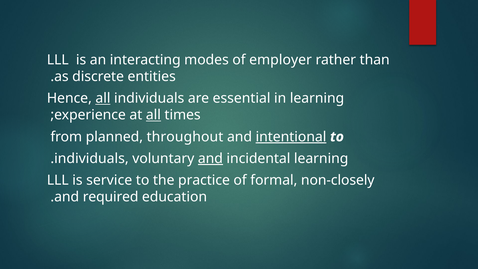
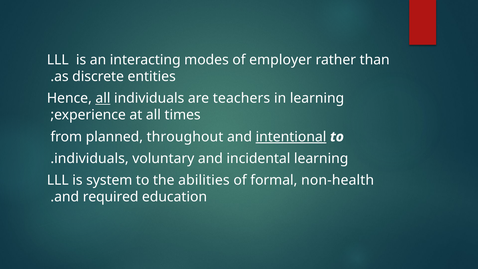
essential: essential -> teachers (241, 98)
all underline: present -> none (153, 115)
and underline: present -> none (210, 158)
service: service -> system (109, 180)
practice: practice -> abilities (204, 180)
non-closely: non-closely -> non-health (338, 180)
